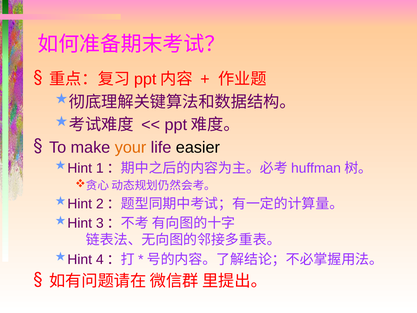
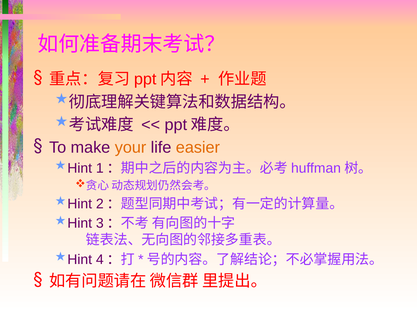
easier colour: black -> orange (198, 147)
